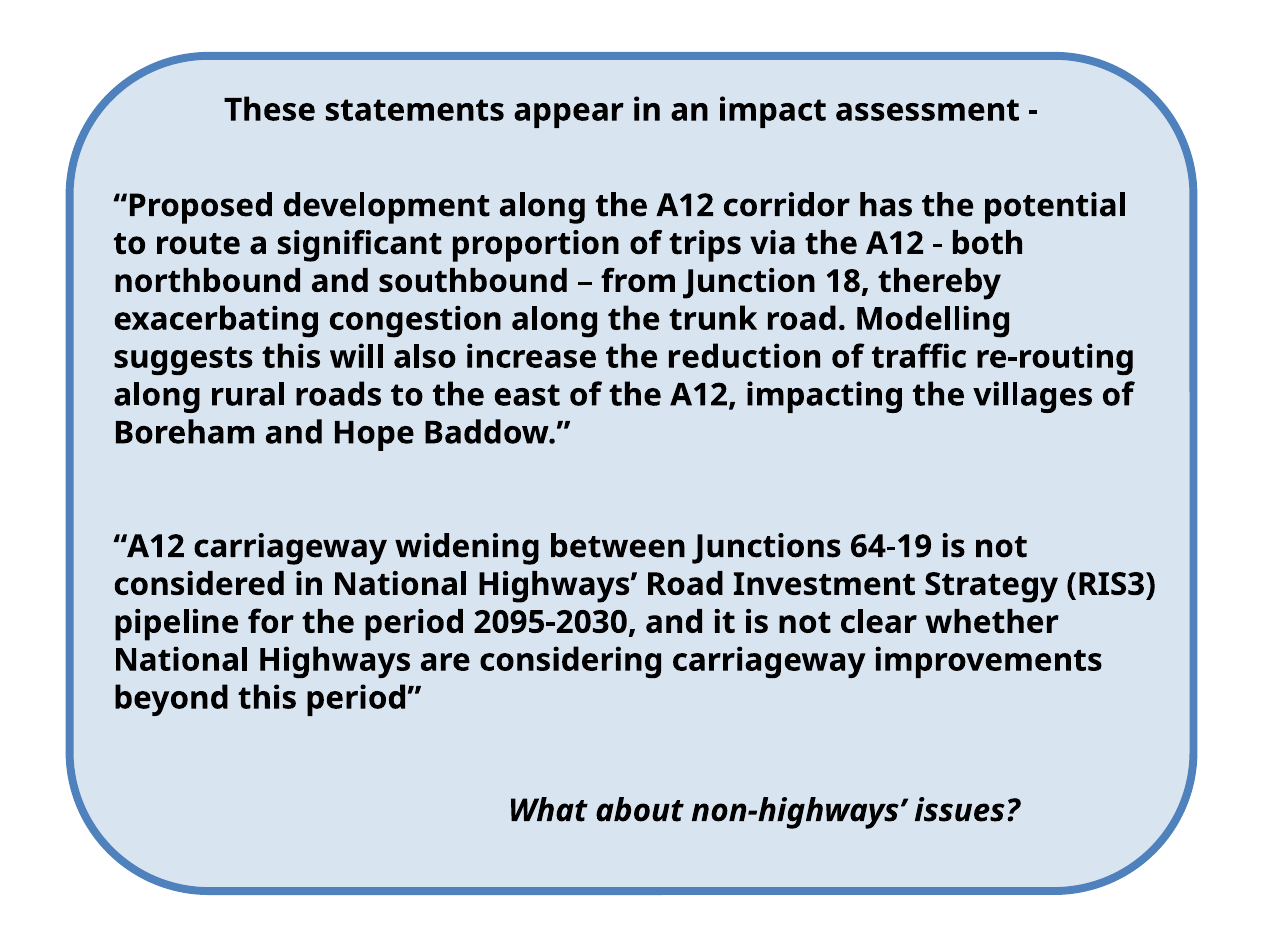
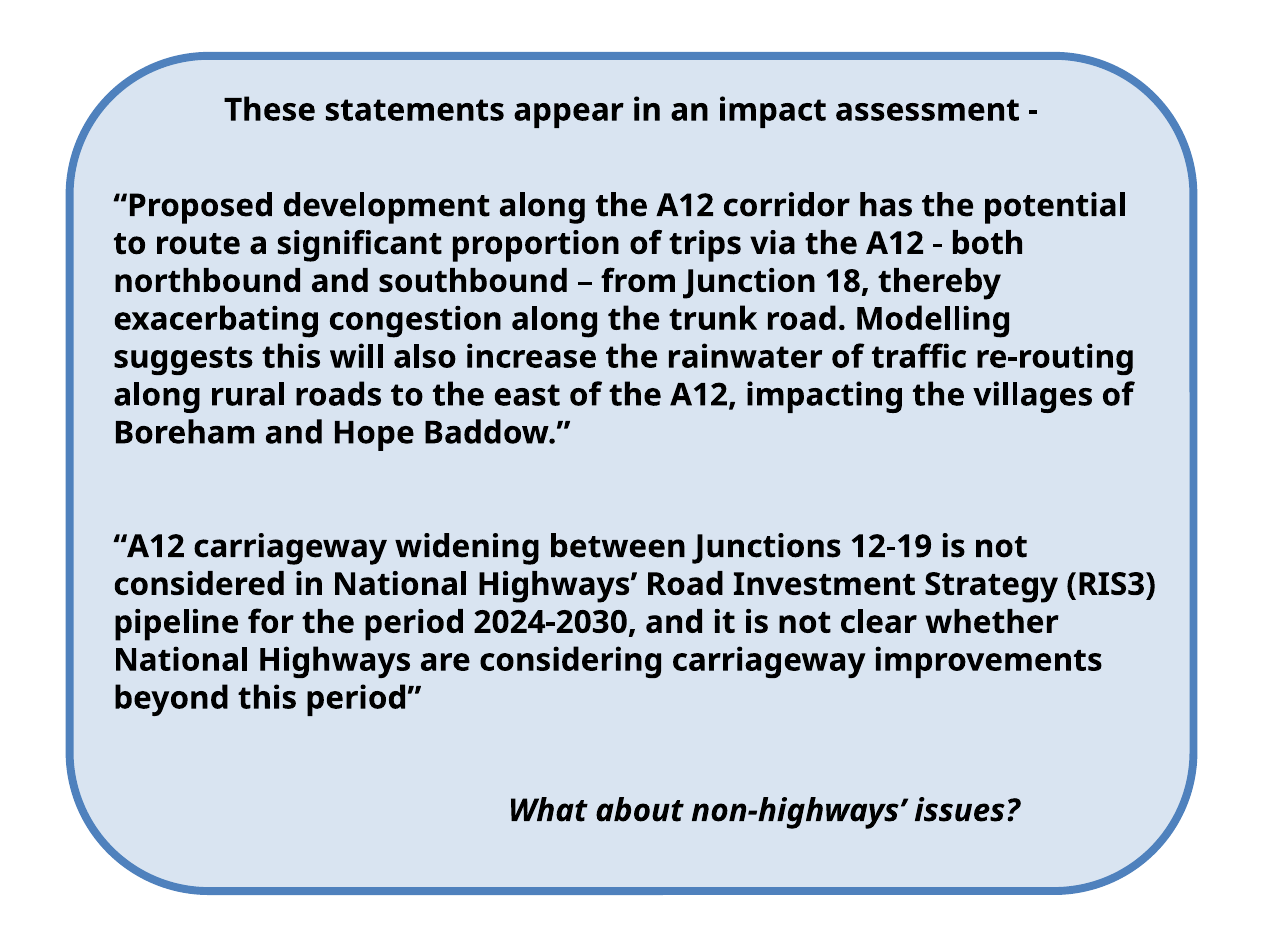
reduction: reduction -> rainwater (745, 357)
64-19: 64-19 -> 12-19 (891, 547)
2095-2030: 2095-2030 -> 2024-2030 (555, 623)
